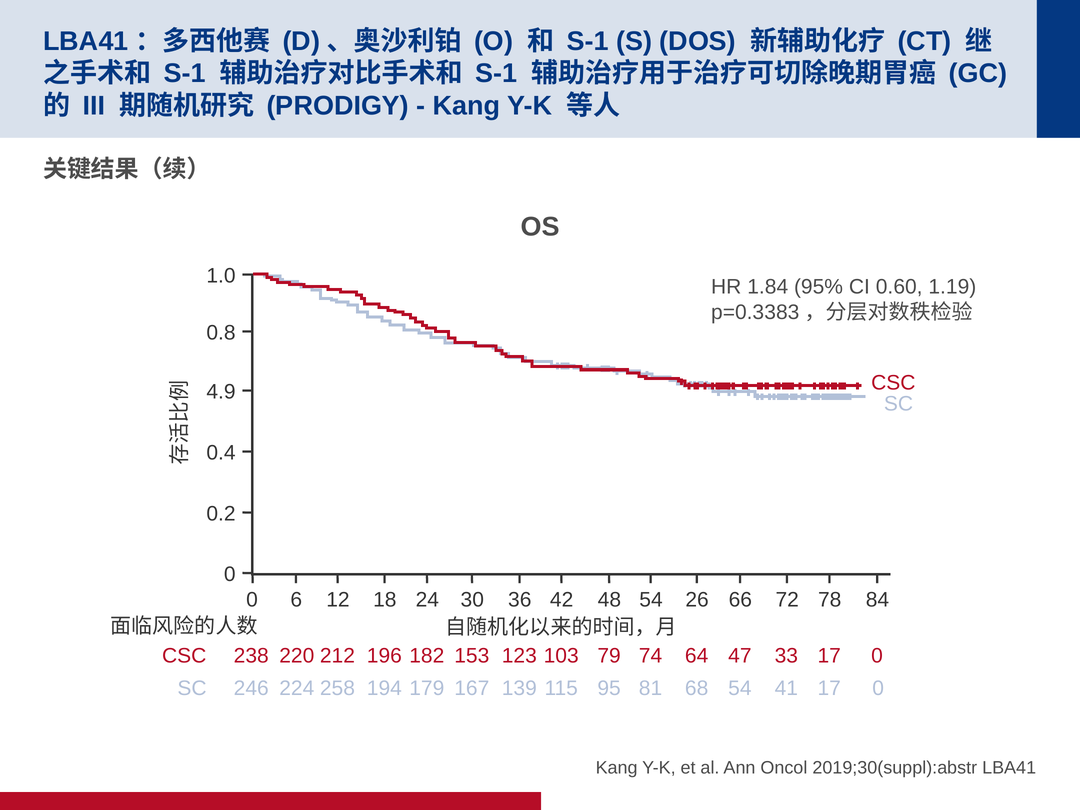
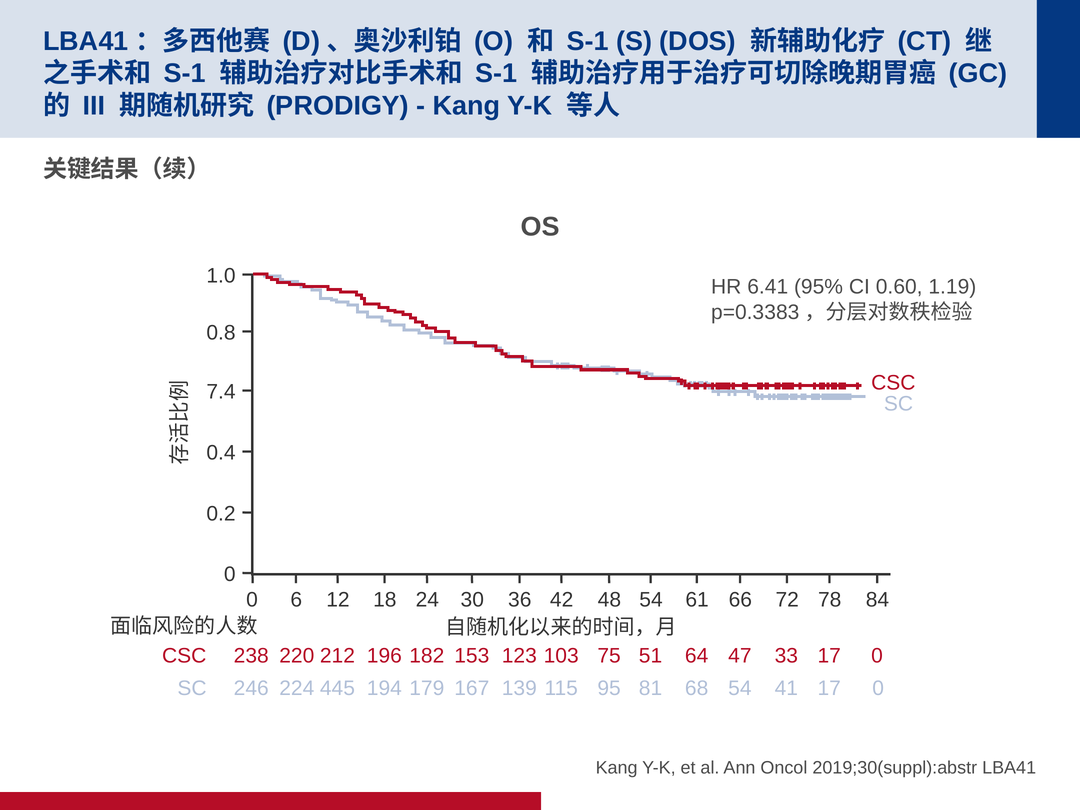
1.84: 1.84 -> 6.41 (768, 287)
4.9: 4.9 -> 7.4 (221, 392)
26: 26 -> 61 (697, 600)
79: 79 -> 75 (609, 656)
74: 74 -> 51 (651, 656)
258: 258 -> 445 (337, 688)
